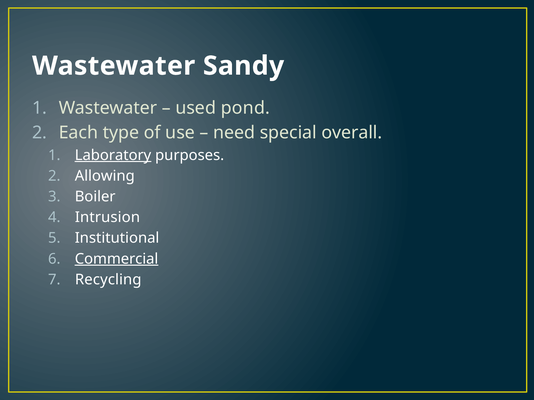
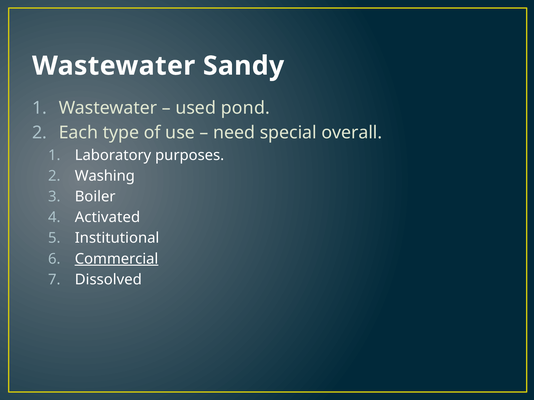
Laboratory underline: present -> none (113, 155)
Allowing: Allowing -> Washing (105, 176)
Intrusion: Intrusion -> Activated (107, 218)
Recycling: Recycling -> Dissolved (108, 280)
